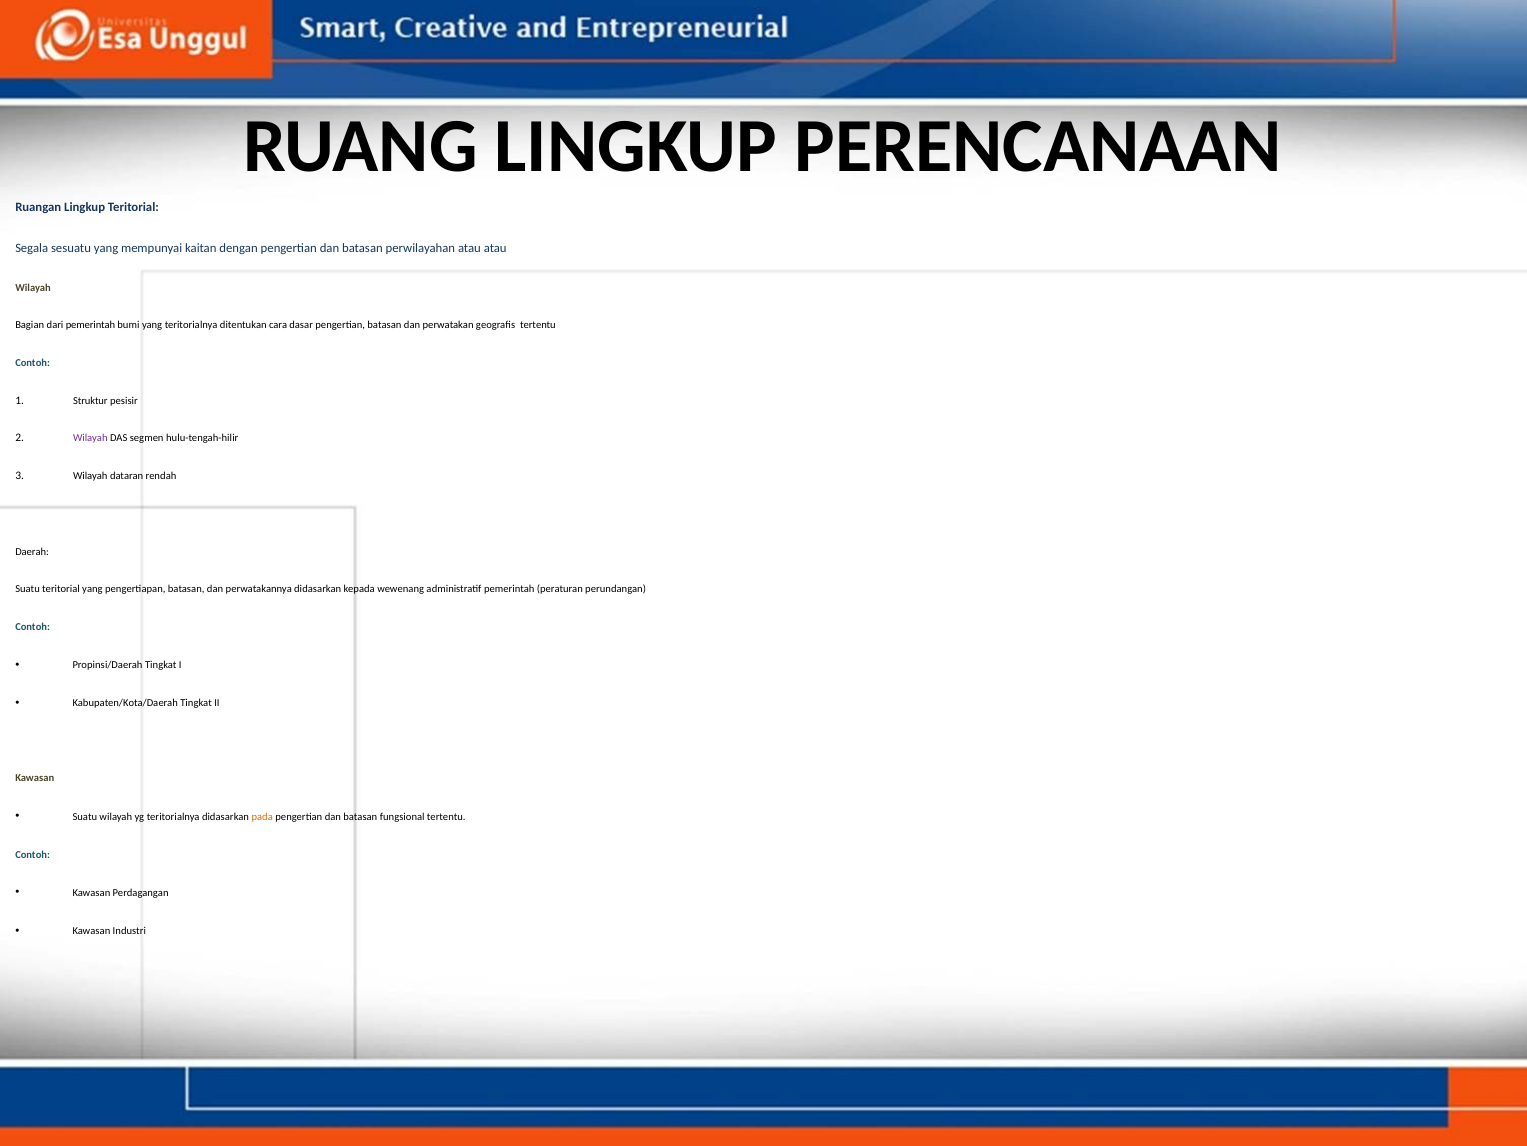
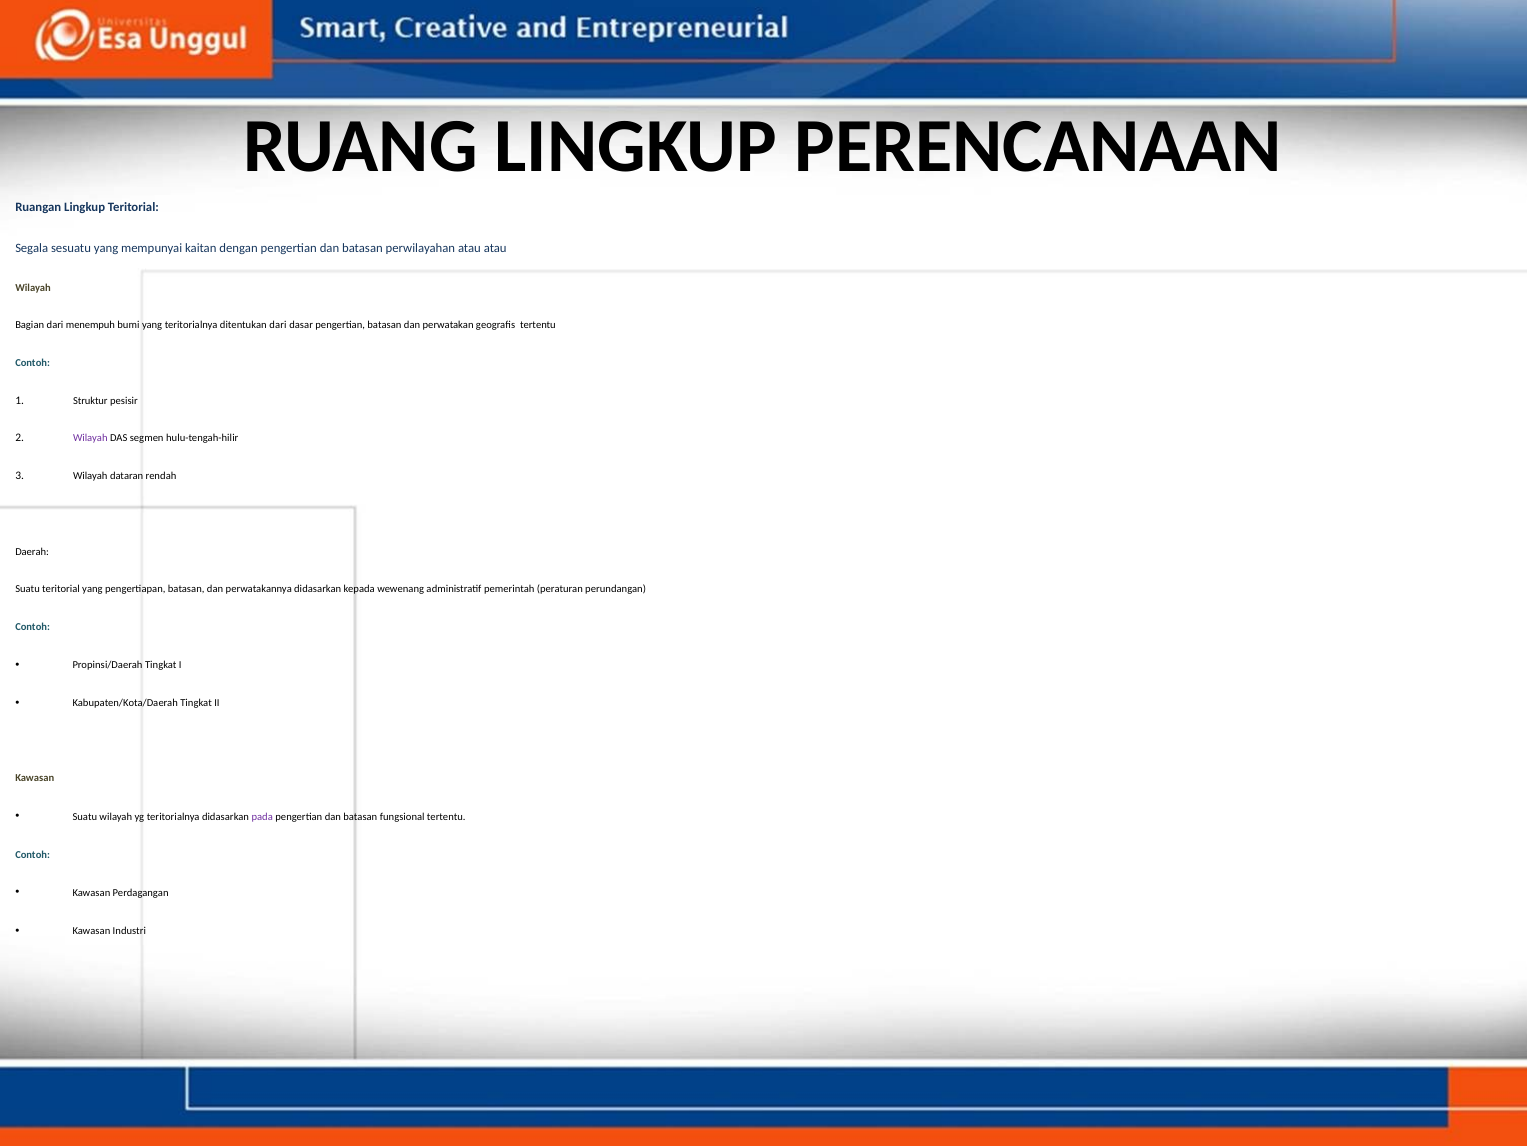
dari pemerintah: pemerintah -> menempuh (90, 325)
ditentukan cara: cara -> dari (278, 325)
pada colour: orange -> purple (262, 816)
